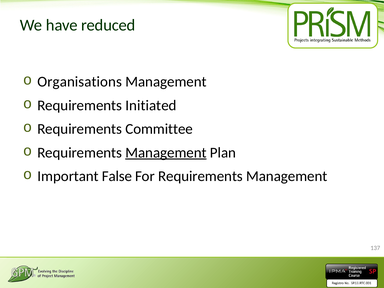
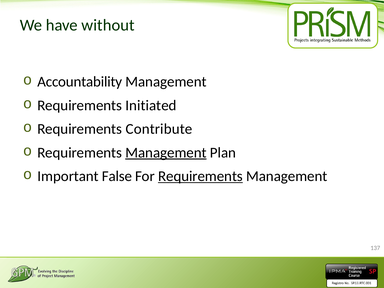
reduced: reduced -> without (108, 25)
Organisations: Organisations -> Accountability (80, 82)
Committee: Committee -> Contribute (159, 129)
Requirements underline: none -> present (200, 176)
